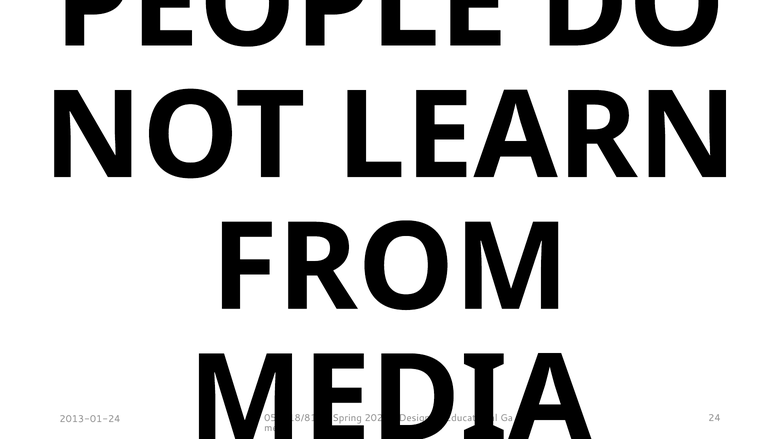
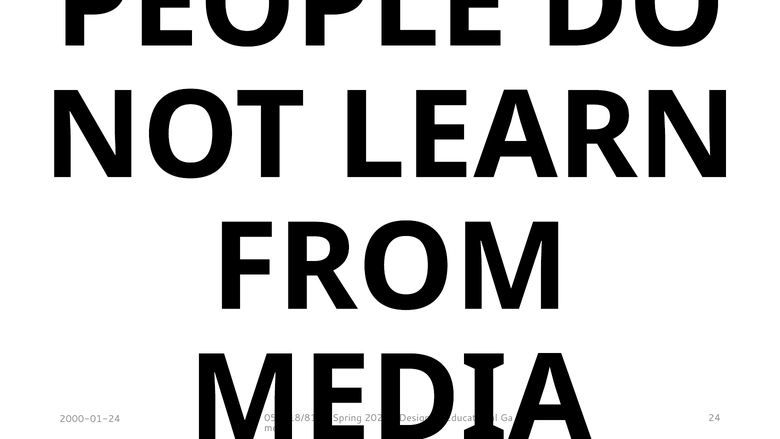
2013-01-24: 2013-01-24 -> 2000-01-24 (90, 419)
